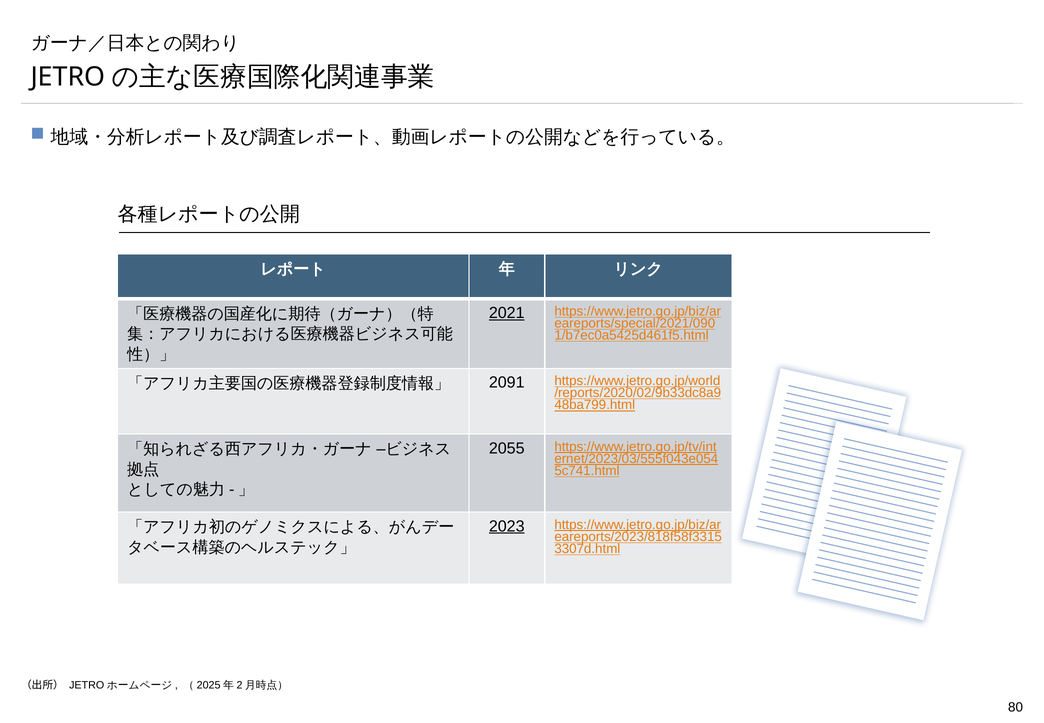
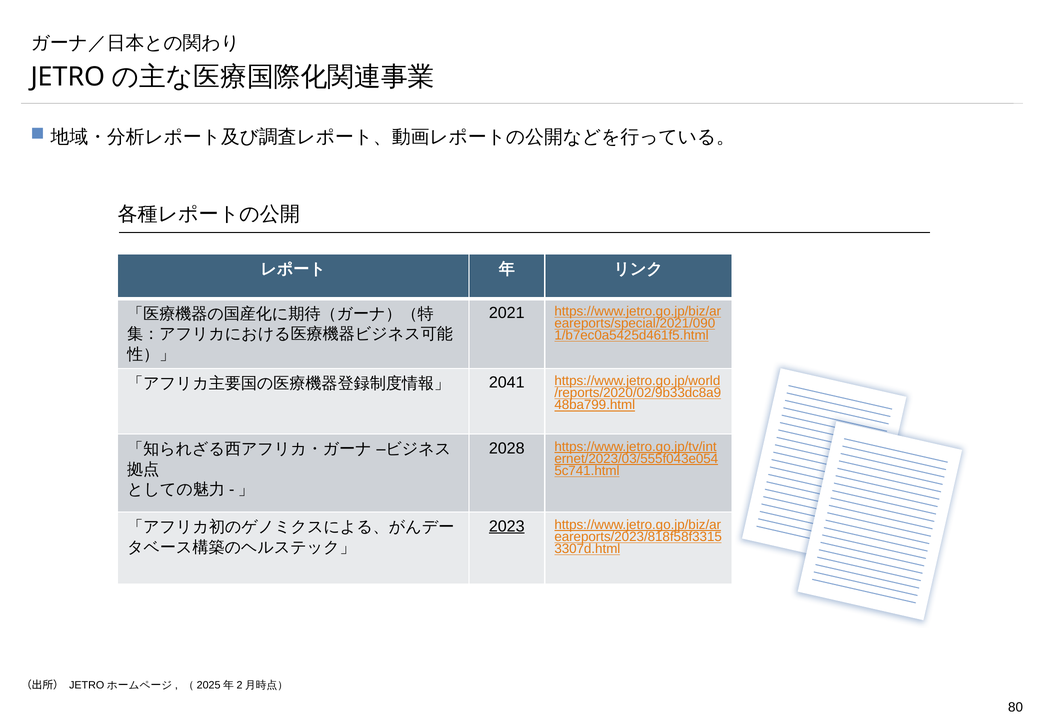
2021 underline: present -> none (507, 313)
2091: 2091 -> 2041 (507, 382)
2055: 2055 -> 2028 (507, 448)
